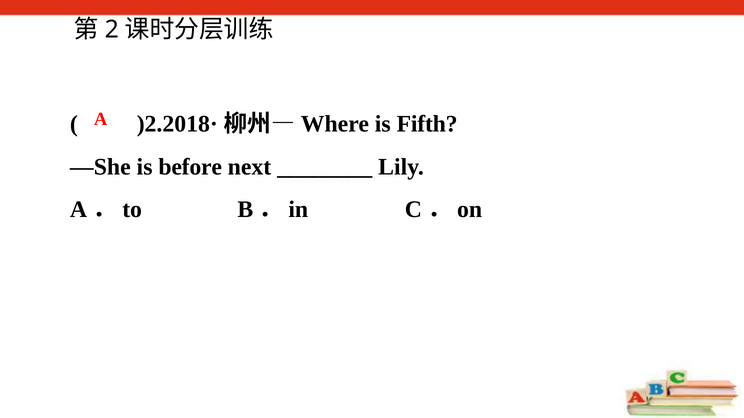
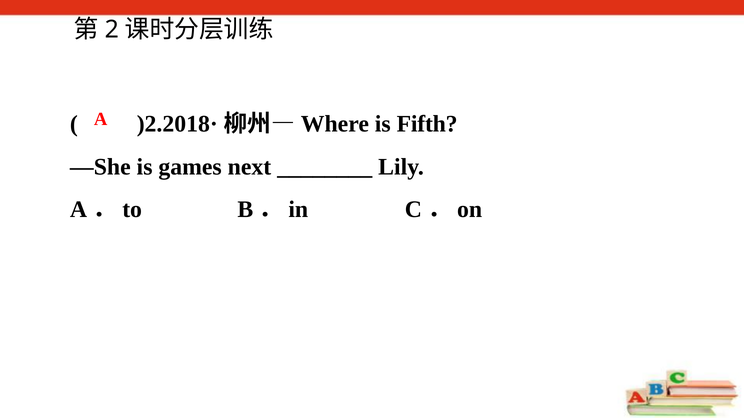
before: before -> games (190, 167)
